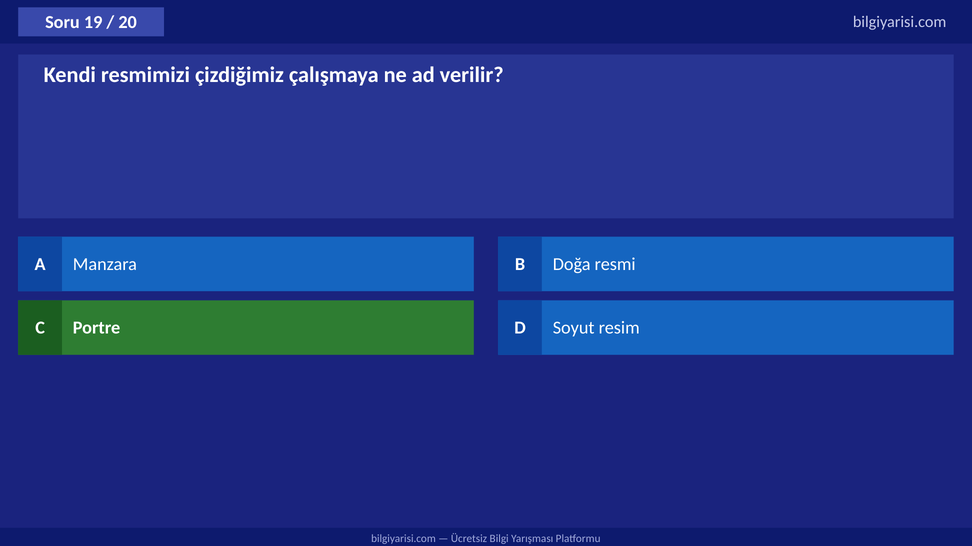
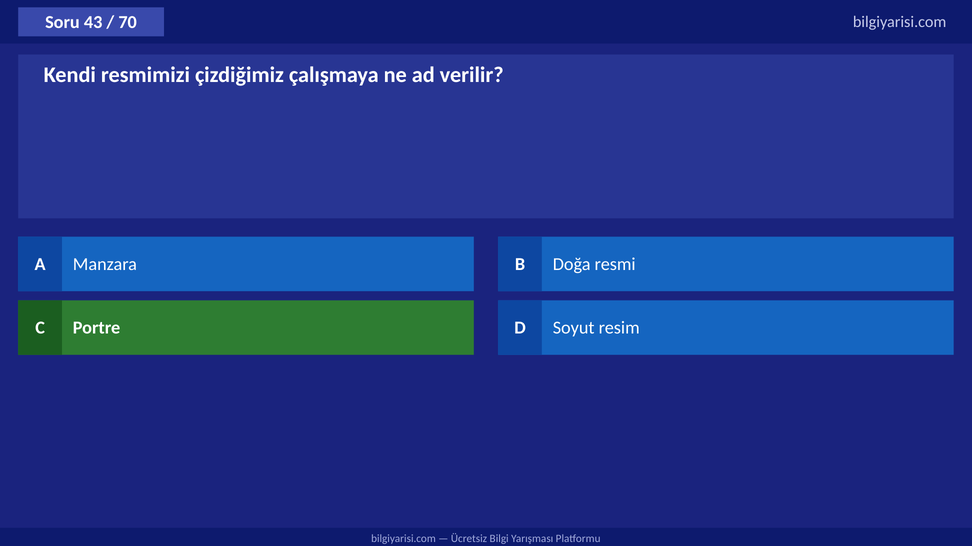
19: 19 -> 43 (93, 22)
20: 20 -> 70 (128, 22)
